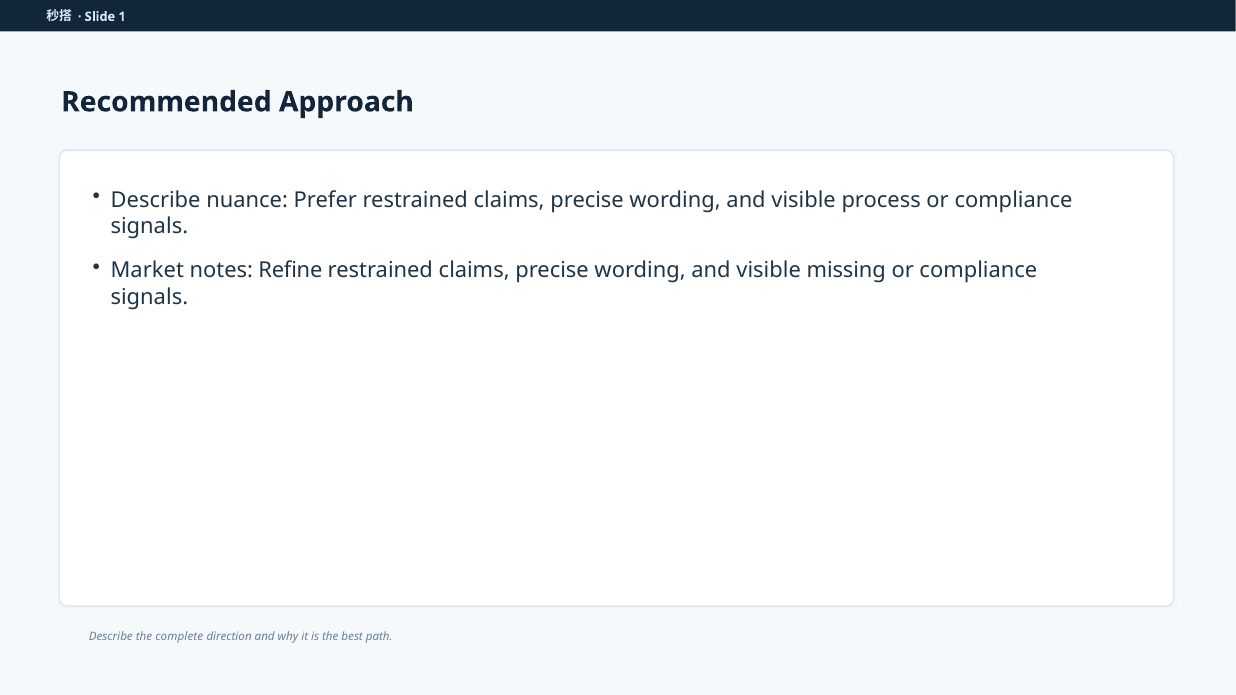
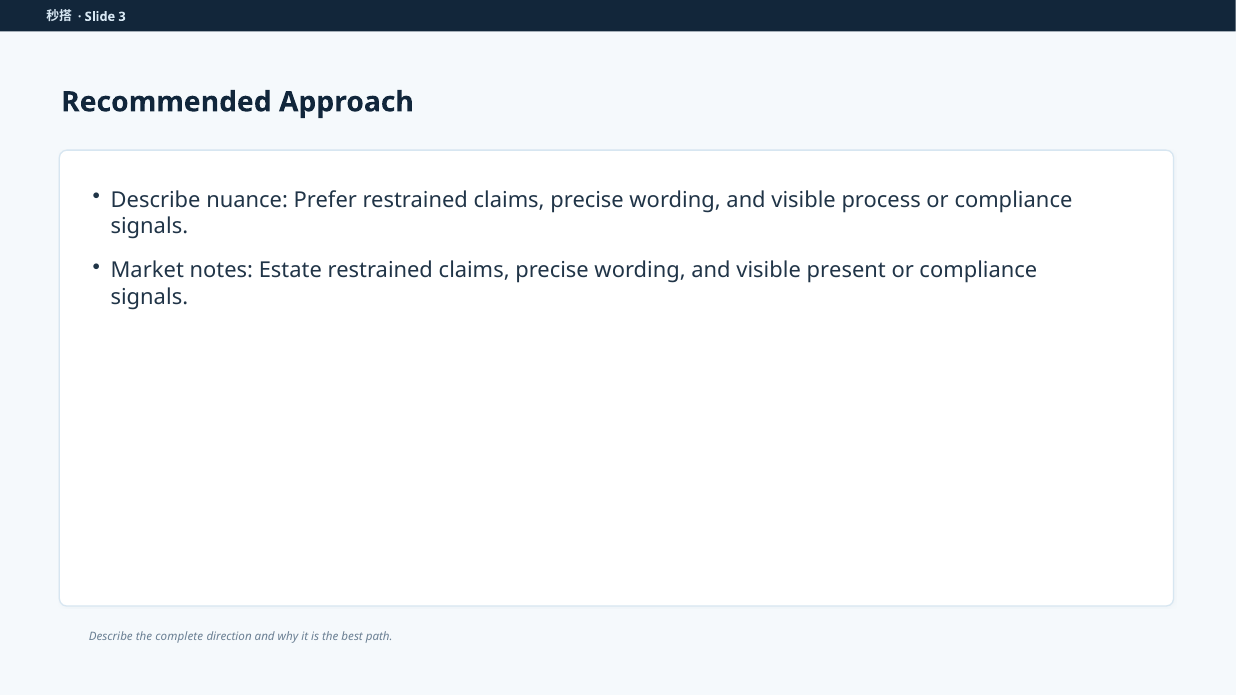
1: 1 -> 3 (122, 17)
Refine: Refine -> Estate (290, 271)
missing: missing -> present (846, 271)
